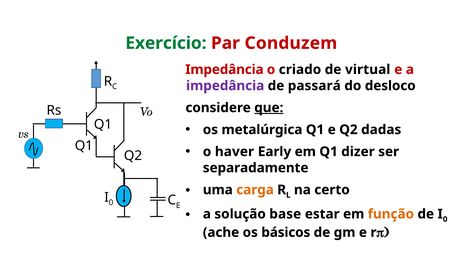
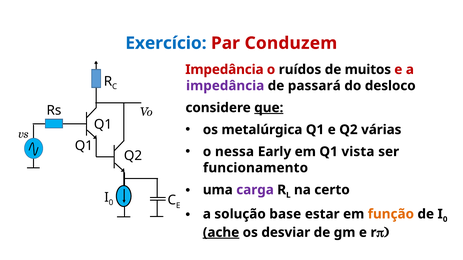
Exercício colour: green -> blue (166, 43)
criado: criado -> ruídos (300, 70)
virtual: virtual -> muitos (368, 70)
dadas: dadas -> várias (381, 130)
haver: haver -> nessa (234, 152)
dizer: dizer -> vista (358, 152)
separadamente: separadamente -> funcionamento (256, 168)
carga colour: orange -> purple (255, 190)
ache underline: none -> present (221, 233)
básicos: básicos -> desviar (286, 233)
